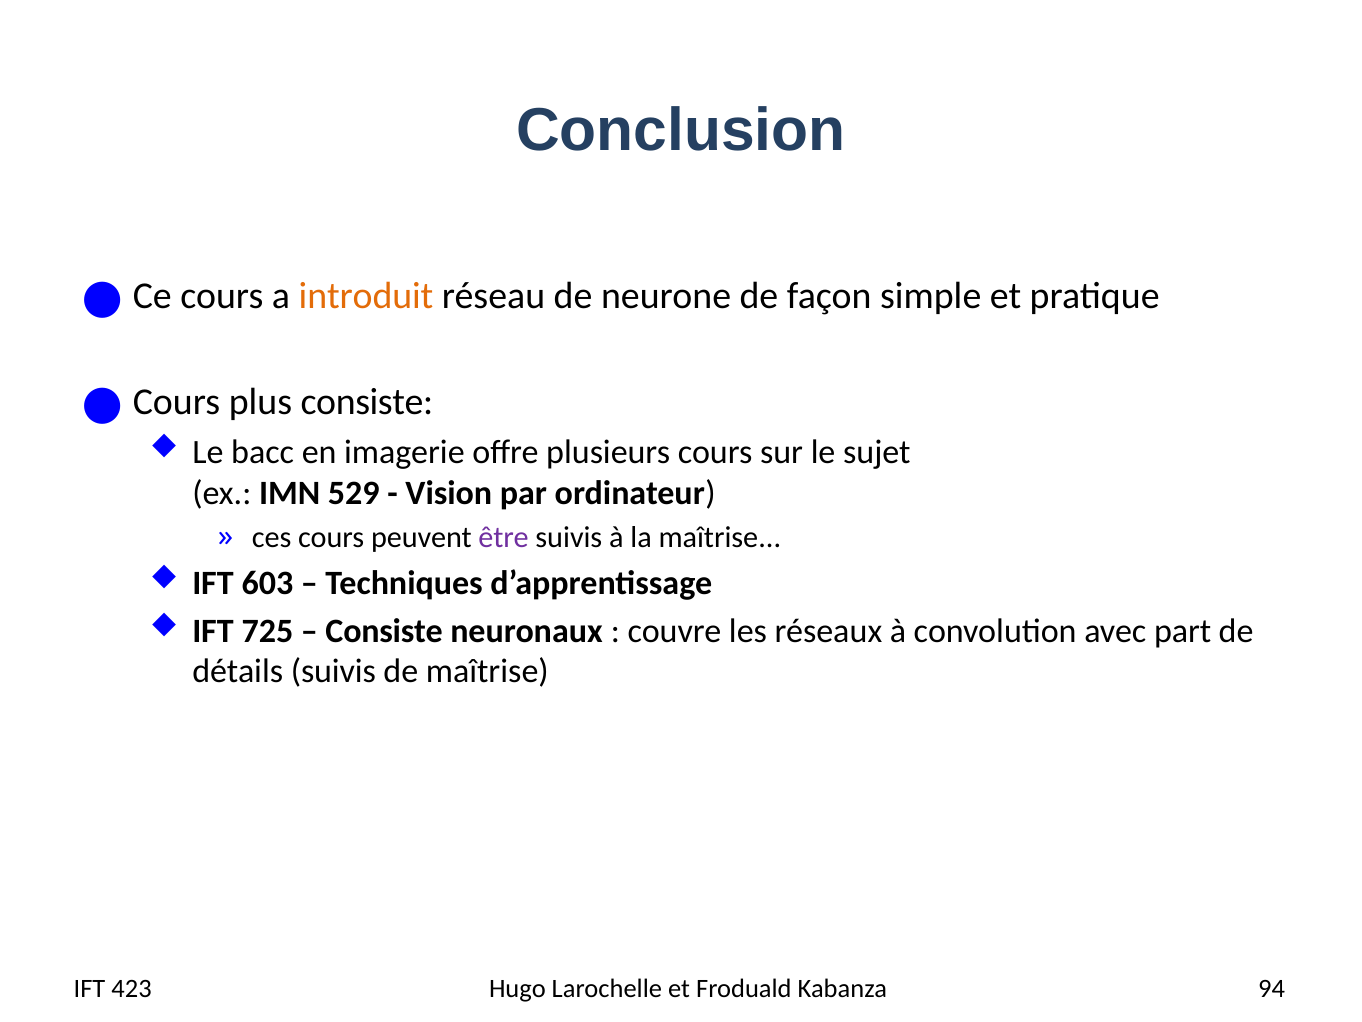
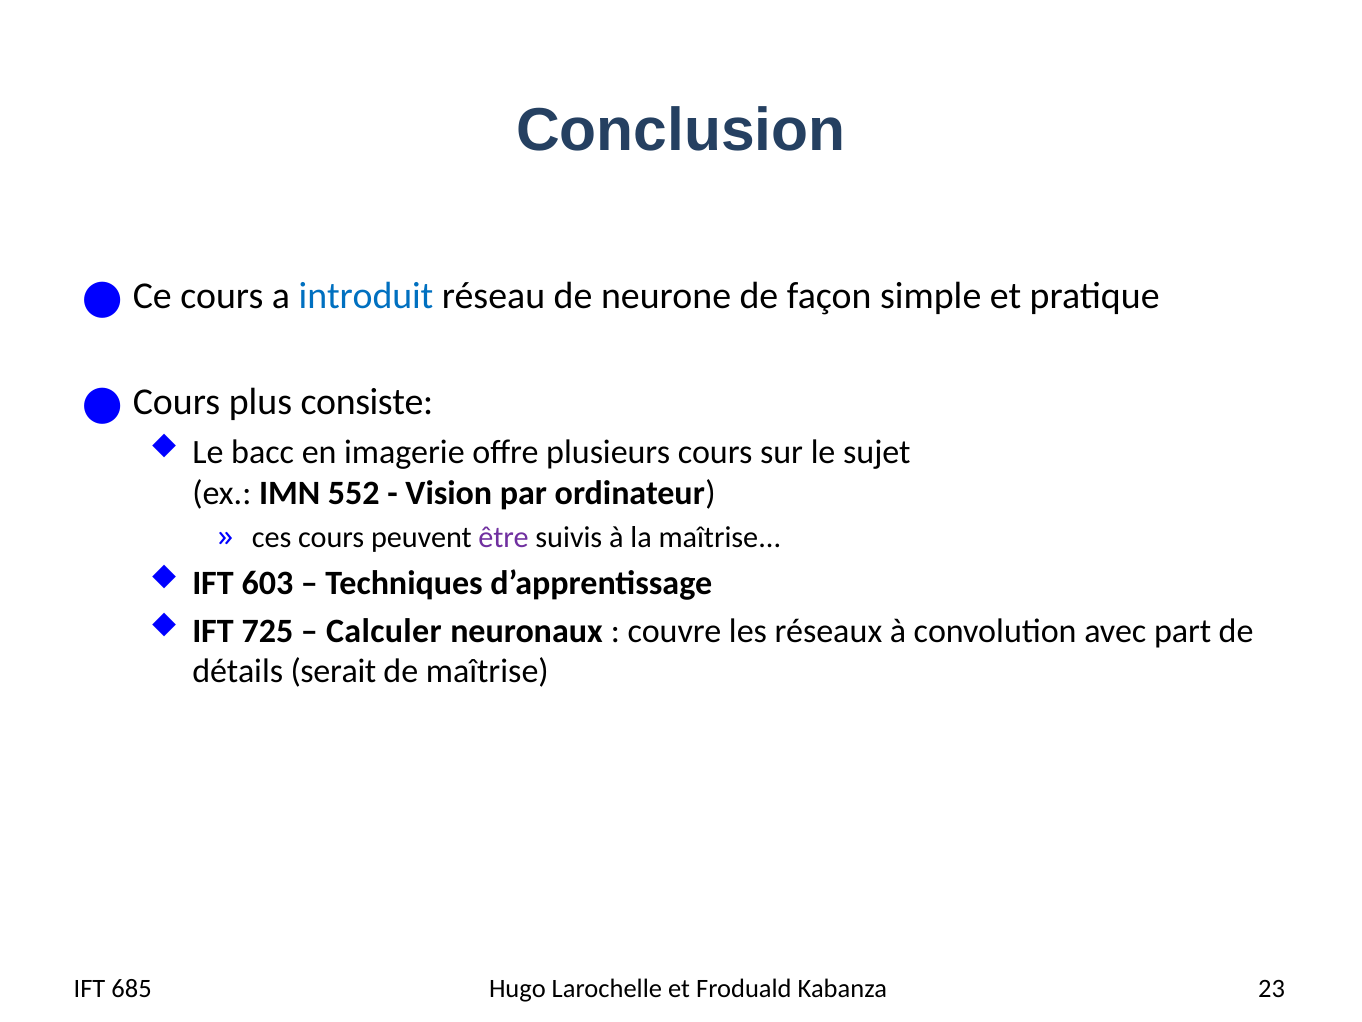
introduit colour: orange -> blue (366, 296)
529: 529 -> 552 (354, 493)
Consiste: Consiste -> Calculer (384, 631)
détails suivis: suivis -> serait (333, 671)
423: 423 -> 685 (132, 988)
94: 94 -> 23 (1272, 988)
